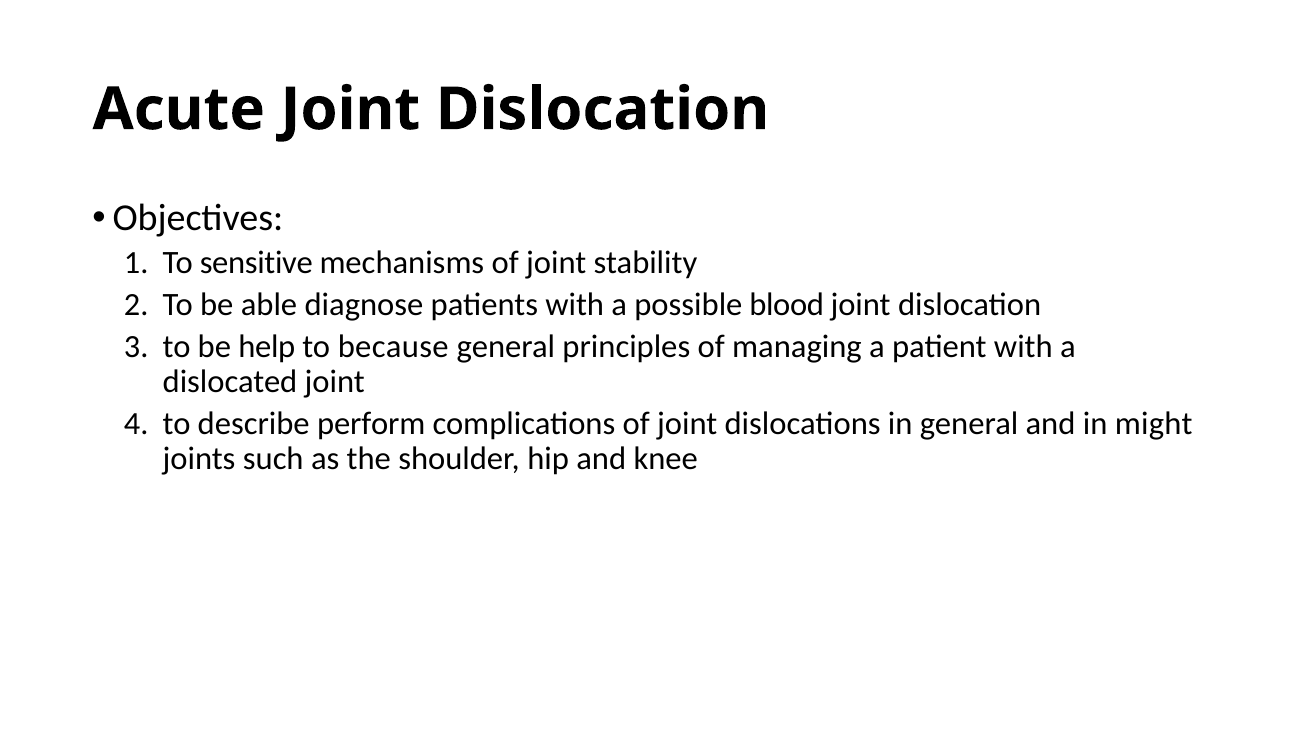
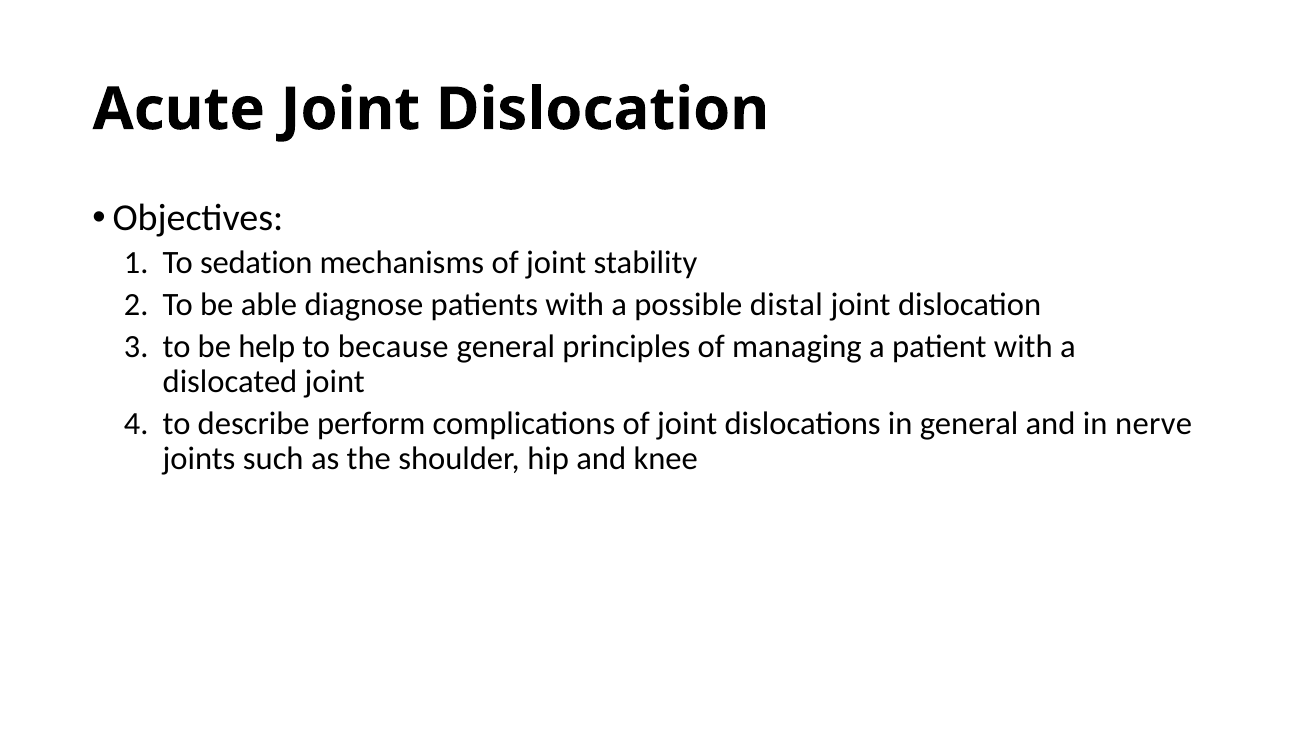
sensitive: sensitive -> sedation (256, 263)
blood: blood -> distal (786, 305)
might: might -> nerve (1154, 424)
